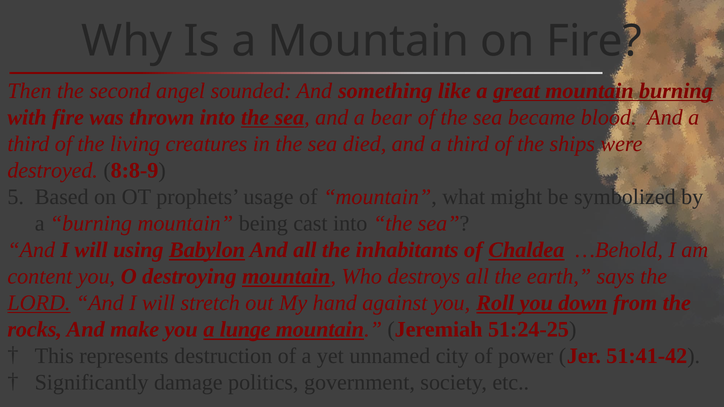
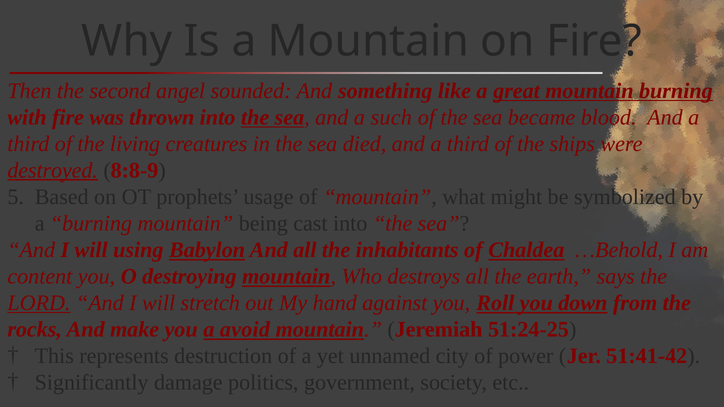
bear: bear -> such (391, 117)
destroyed underline: none -> present (53, 170)
lunge: lunge -> avoid (245, 330)
